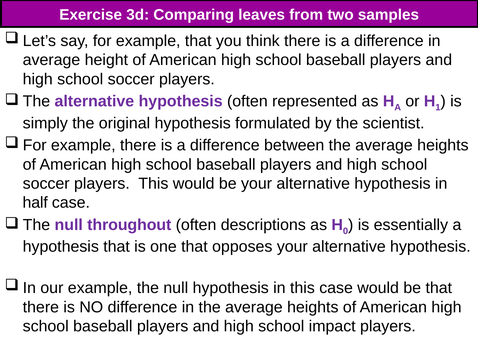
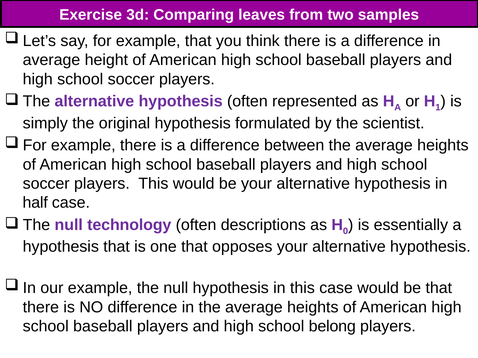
throughout: throughout -> technology (129, 225)
impact: impact -> belong (332, 327)
